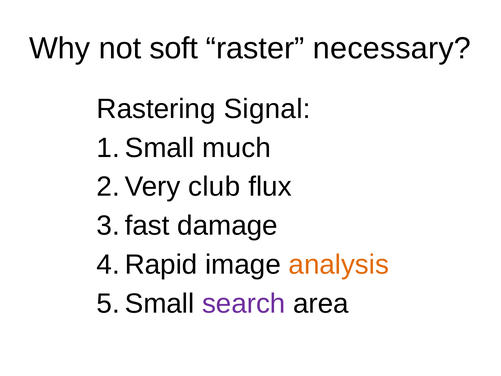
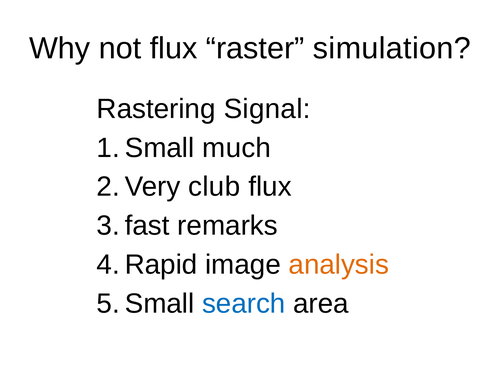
not soft: soft -> flux (174, 48)
necessary: necessary -> simulation (392, 48)
damage: damage -> remarks (228, 226)
search colour: purple -> blue (244, 303)
